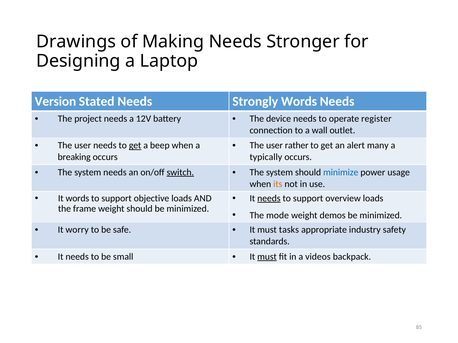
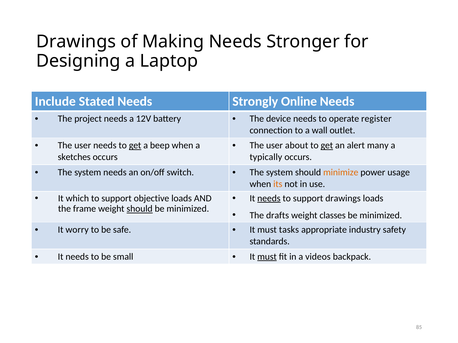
Version: Version -> Include (55, 101)
Strongly Words: Words -> Online (299, 101)
rather: rather -> about (297, 146)
get underline: none -> present (327, 146)
breaking: breaking -> sketches (74, 157)
switch underline: present -> none (180, 172)
minimize colour: blue -> orange (341, 172)
It words: words -> which (77, 199)
support overview: overview -> drawings (343, 199)
should underline: none -> present (140, 209)
mode: mode -> drafts (278, 216)
demos: demos -> classes (333, 216)
